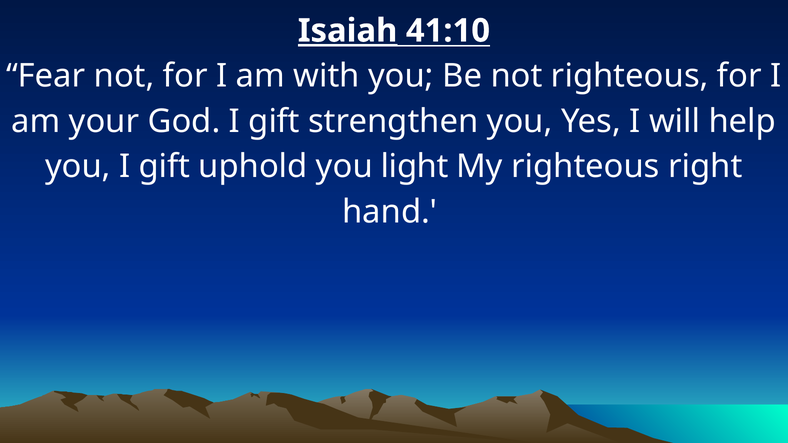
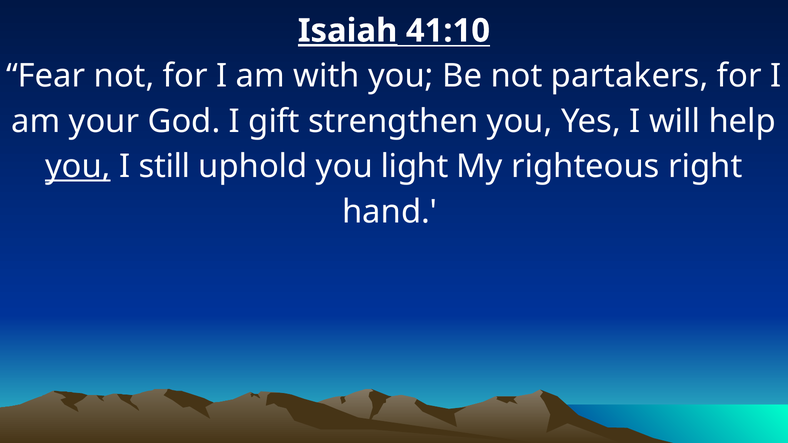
not righteous: righteous -> partakers (630, 76)
you underline: none -> present (78, 167)
gift: gift -> still (164, 167)
